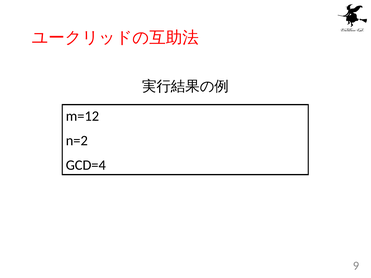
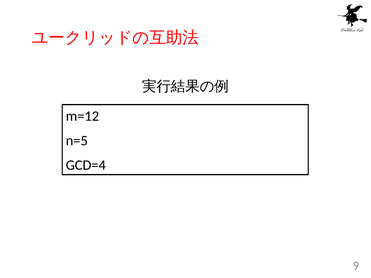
n=2: n=2 -> n=5 (77, 141)
